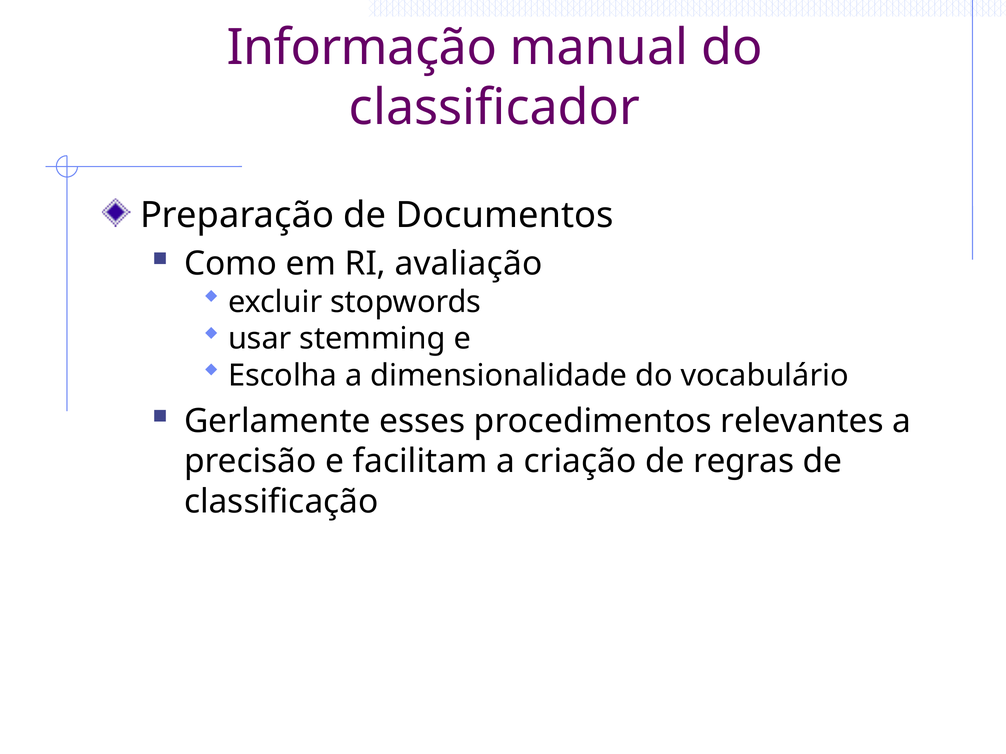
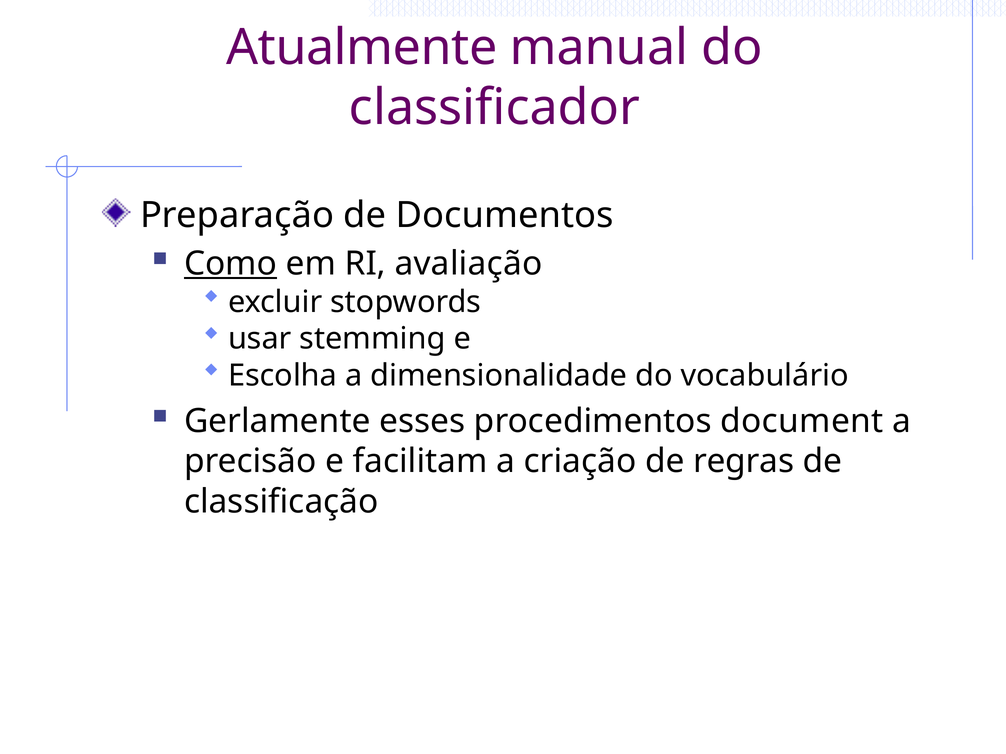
Informação: Informação -> Atualmente (362, 48)
Como underline: none -> present (231, 264)
relevantes: relevantes -> document (802, 421)
